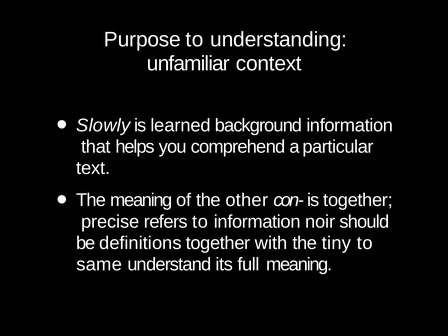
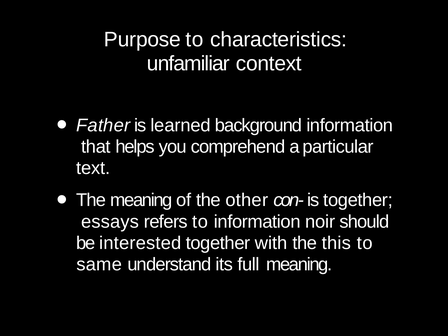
understanding: understanding -> characteristics (279, 40)
Slowly: Slowly -> Father (103, 125)
precise: precise -> essays (110, 222)
definitions: definitions -> interested (140, 243)
tiny: tiny -> this (336, 243)
